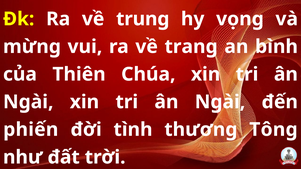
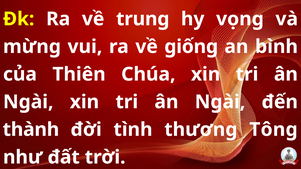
trang: trang -> giống (191, 47)
phiến: phiến -> thành (31, 130)
